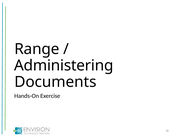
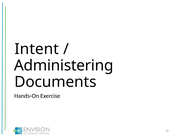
Range: Range -> Intent (37, 49)
